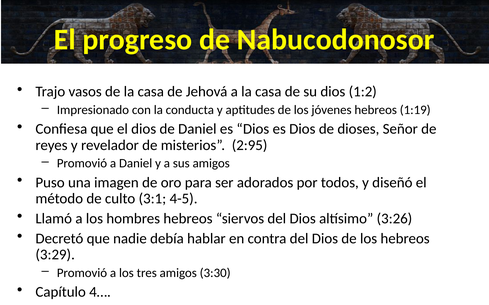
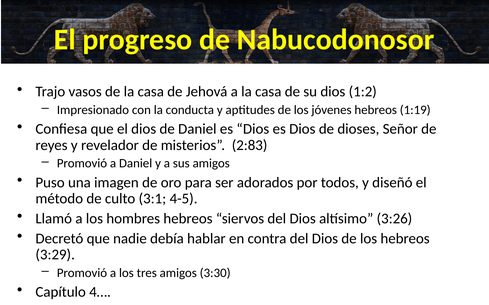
2:95: 2:95 -> 2:83 (250, 145)
